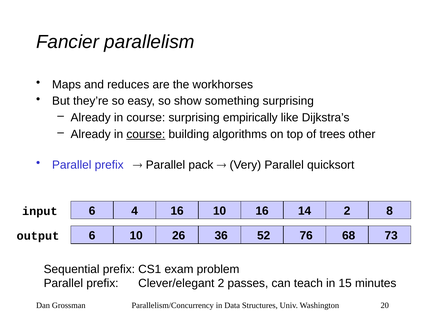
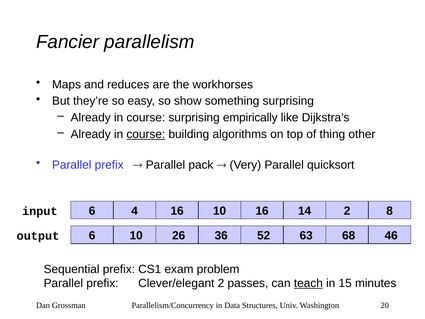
trees: trees -> thing (332, 134)
76: 76 -> 63 (306, 235)
73: 73 -> 46 (391, 235)
teach underline: none -> present (308, 283)
